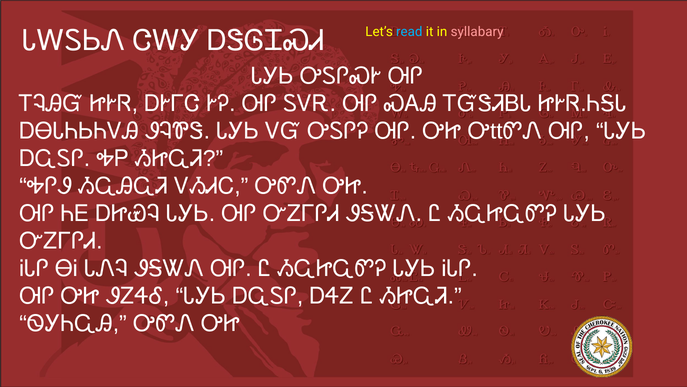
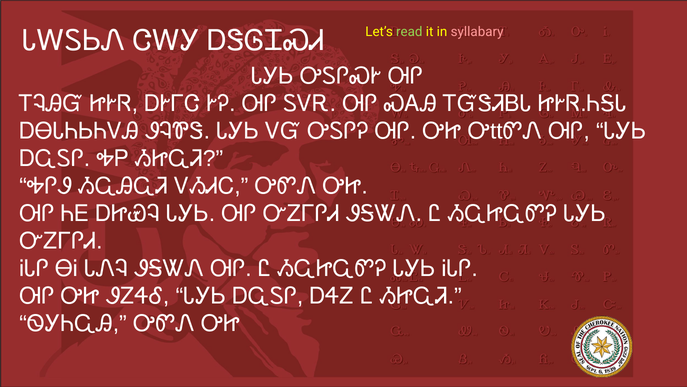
read colour: light blue -> light green (409, 32)
